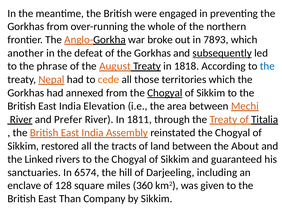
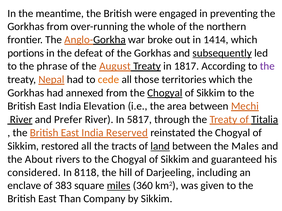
7893: 7893 -> 1414 (216, 40)
another: another -> portions (26, 53)
1818: 1818 -> 1817 (187, 66)
the colour: blue -> purple (267, 66)
1811: 1811 -> 5817 (139, 120)
Assembly: Assembly -> Reserved (127, 133)
land underline: none -> present (160, 146)
About: About -> Males (245, 146)
Linked: Linked -> About (39, 160)
sanctuaries: sanctuaries -> considered (34, 173)
6574: 6574 -> 8118 (87, 173)
128: 128 -> 383 (64, 186)
miles underline: none -> present (119, 186)
